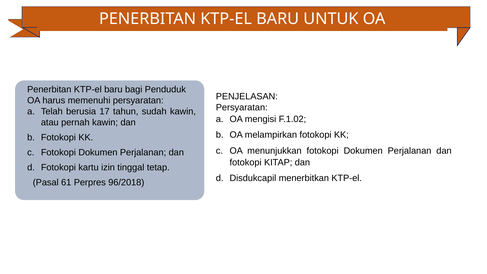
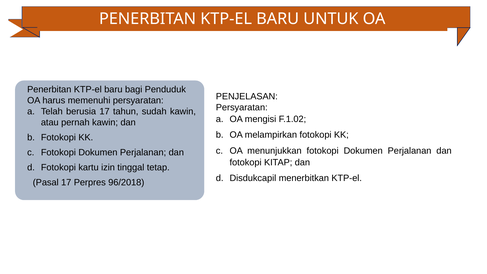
Pasal 61: 61 -> 17 (66, 183)
